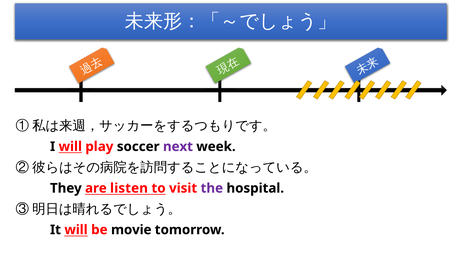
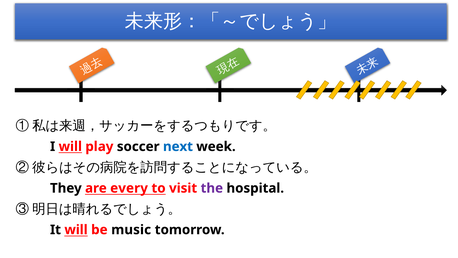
next colour: purple -> blue (178, 146)
listen: listen -> every (129, 188)
movie: movie -> music (131, 229)
